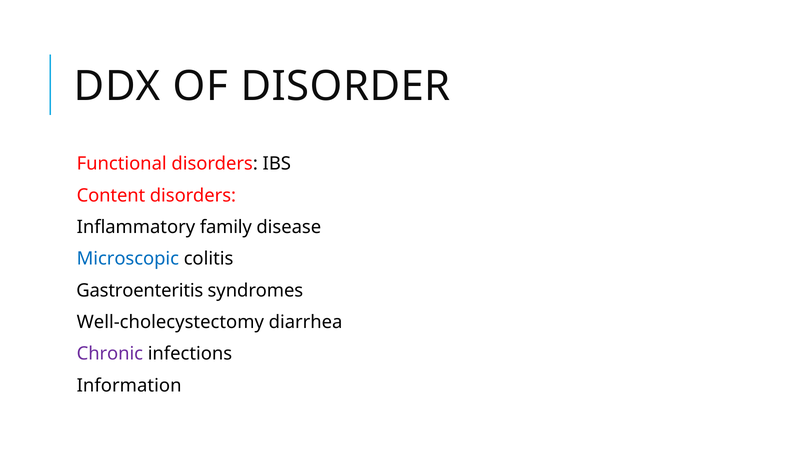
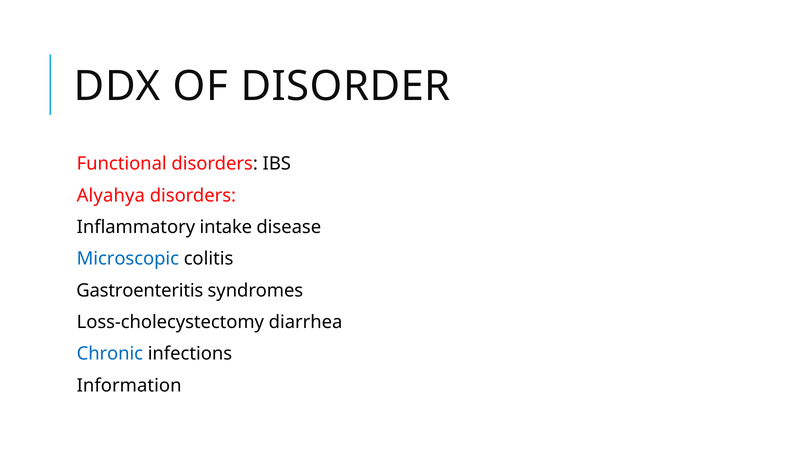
Content: Content -> Alyahya (111, 195)
family: family -> intake (226, 227)
Well-cholecystectomy: Well-cholecystectomy -> Loss-cholecystectomy (170, 322)
Chronic colour: purple -> blue (110, 354)
